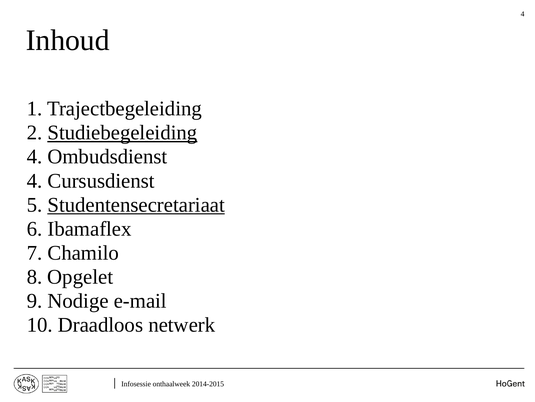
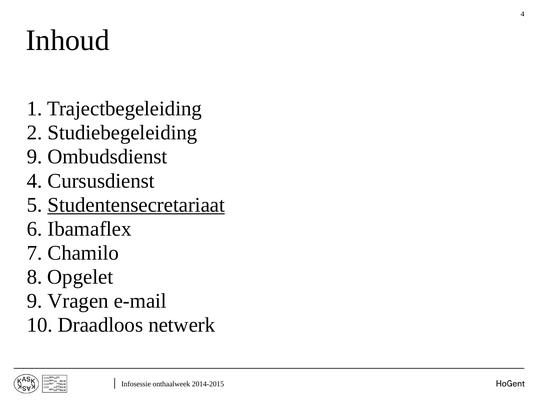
Studiebegeleiding underline: present -> none (122, 132)
4: 4 -> 9 (35, 156)
Nodige: Nodige -> Vragen (78, 300)
